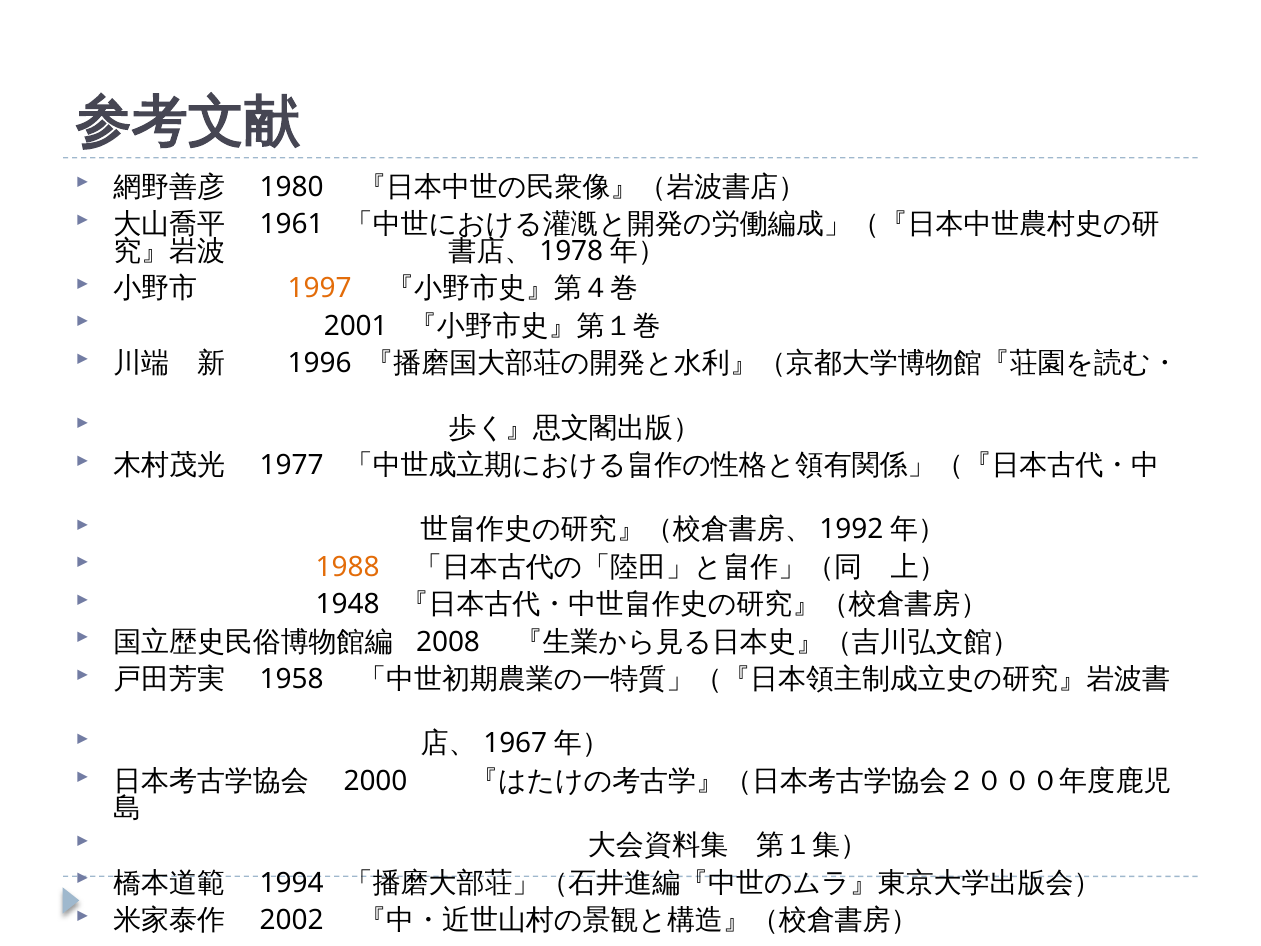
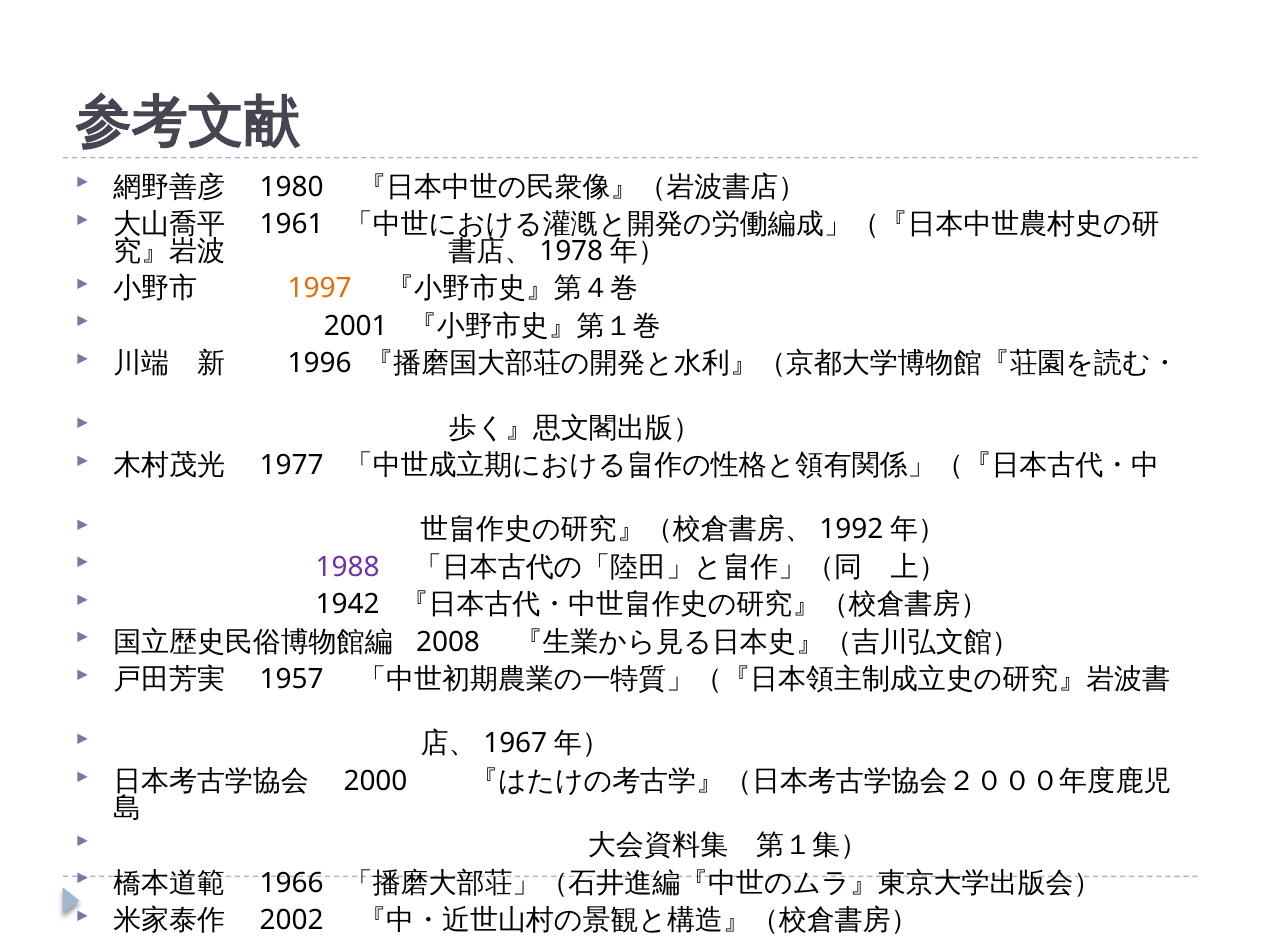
1988 colour: orange -> purple (348, 567)
1948: 1948 -> 1942 (348, 604)
1958: 1958 -> 1957 (292, 679)
1994: 1994 -> 1966 (292, 883)
